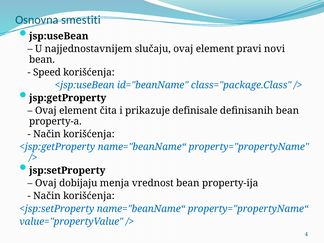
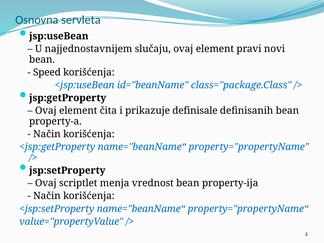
smestiti: smestiti -> servleta (81, 20)
dobijaju: dobijaju -> scriptlet (78, 183)
